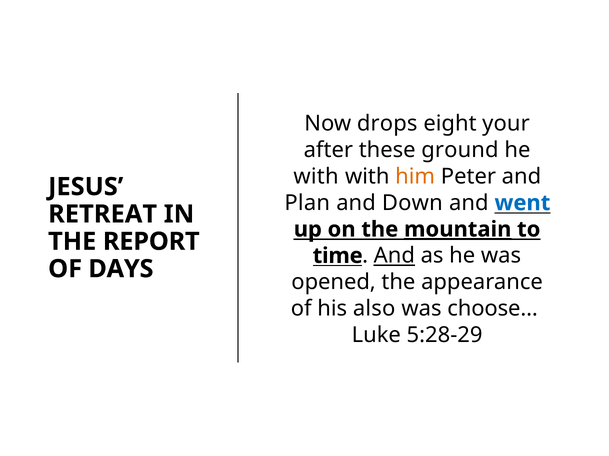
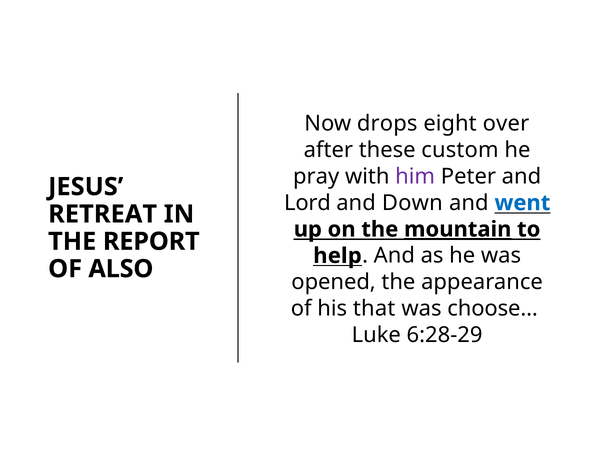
your: your -> over (506, 124)
ground: ground -> custom (460, 150)
with: with -> pray (316, 177)
him colour: orange -> purple (415, 177)
Plan: Plan -> Lord (307, 203)
time: time -> help (338, 256)
And underline: present -> none (394, 256)
DAYS: DAYS -> ALSO (121, 269)
also: also -> that (374, 309)
5:28-29: 5:28-29 -> 6:28-29 (445, 335)
